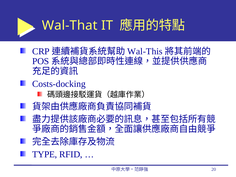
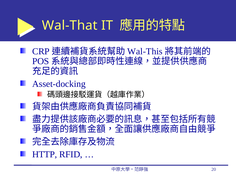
Costs-docking: Costs-docking -> Asset-docking (59, 84)
TYPE: TYPE -> HTTP (45, 154)
